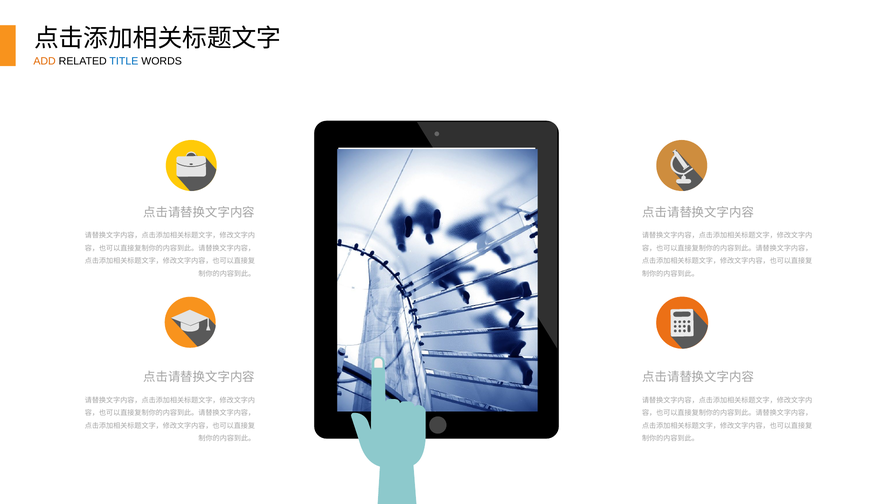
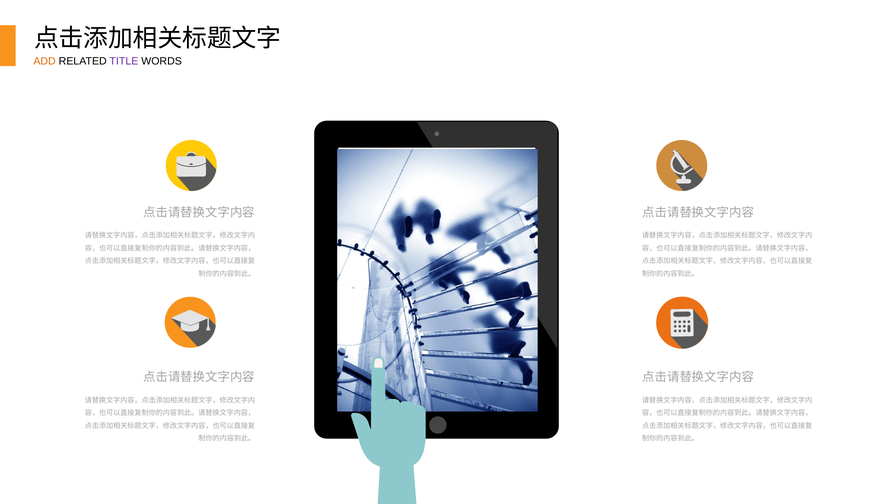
TITLE colour: blue -> purple (124, 61)
